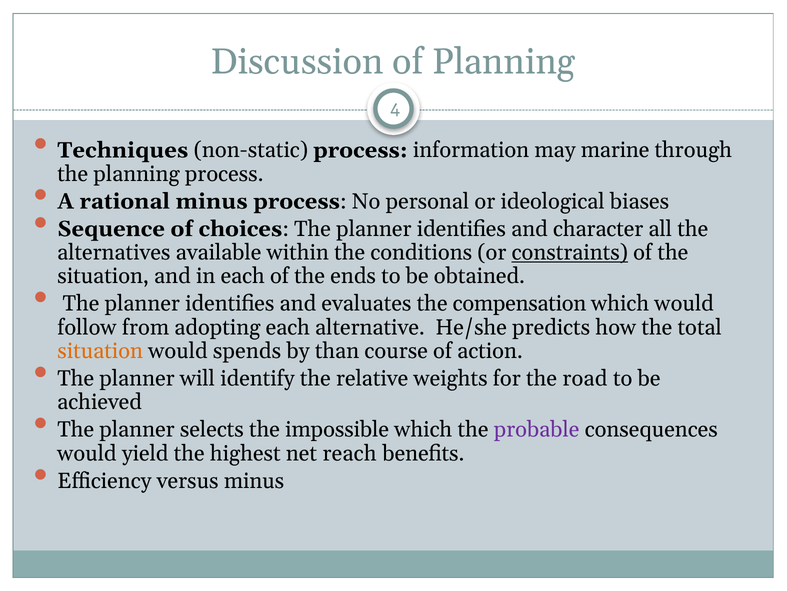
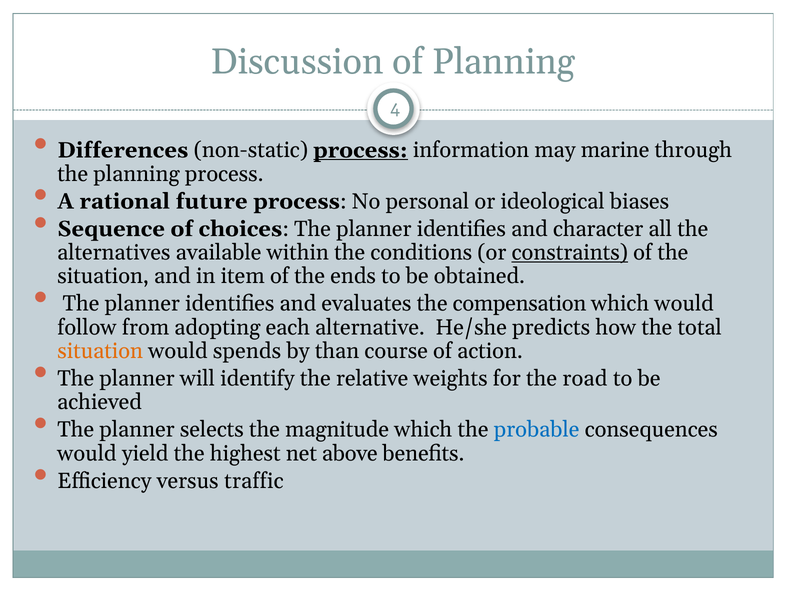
Techniques: Techniques -> Differences (123, 150)
process underline: none -> present (361, 150)
rational minus: minus -> future (212, 201)
in each: each -> item (243, 276)
impossible: impossible -> magnitude (337, 429)
probable colour: purple -> blue (537, 429)
reach: reach -> above (350, 453)
versus minus: minus -> traffic (254, 480)
